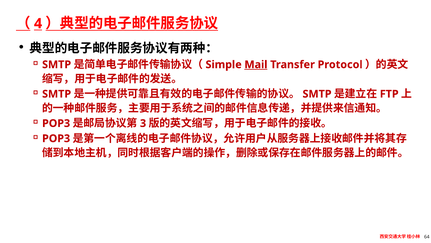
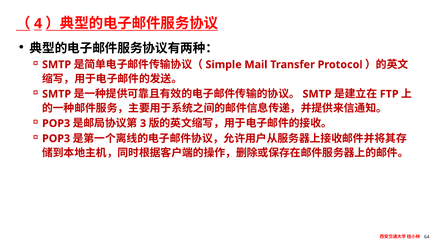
Mail underline: present -> none (256, 64)
